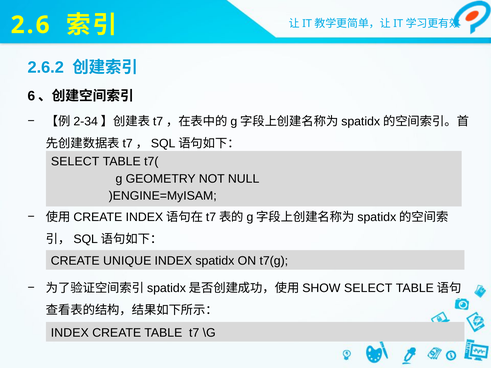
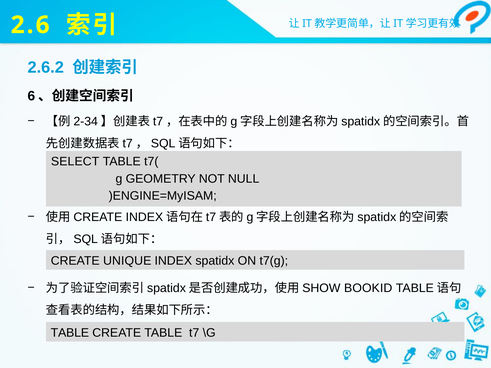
SELECT: SELECT -> BOOKID (368, 288)
INDEX: INDEX -> TABLE (70, 333)
